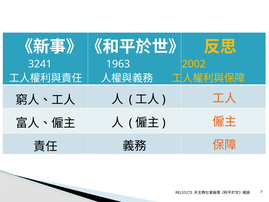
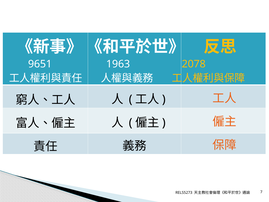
3241: 3241 -> 9651 (40, 64)
2002: 2002 -> 2078 (194, 64)
